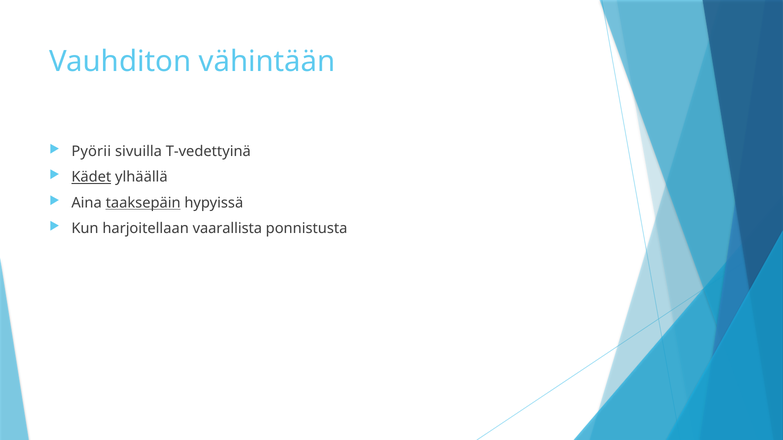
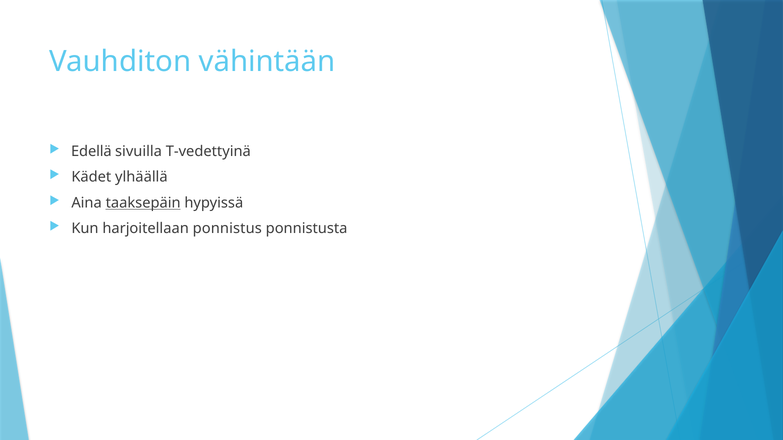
Pyörii: Pyörii -> Edellä (91, 152)
Kädet underline: present -> none (91, 177)
vaarallista: vaarallista -> ponnistus (227, 229)
